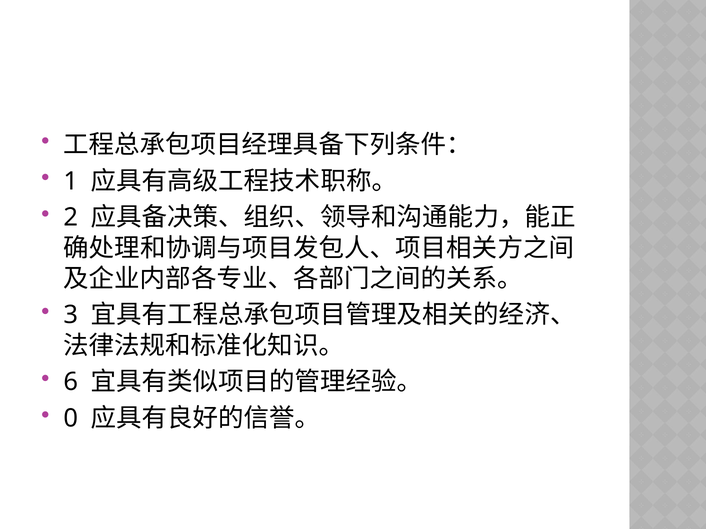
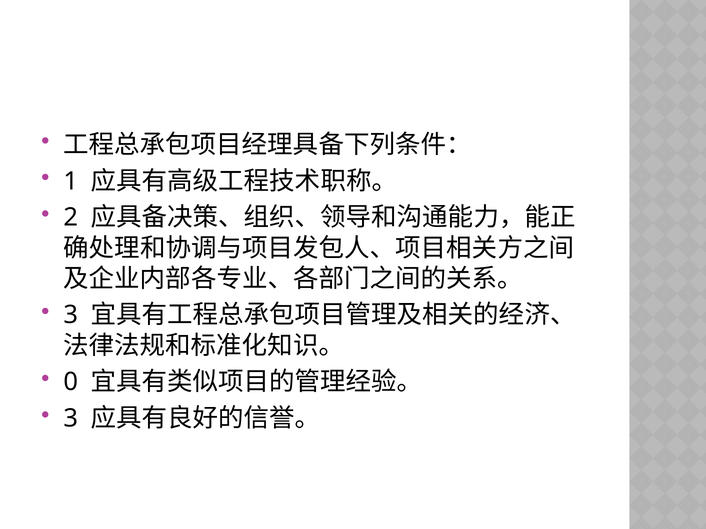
6: 6 -> 0 (71, 382)
0: 0 -> 3 (71, 419)
